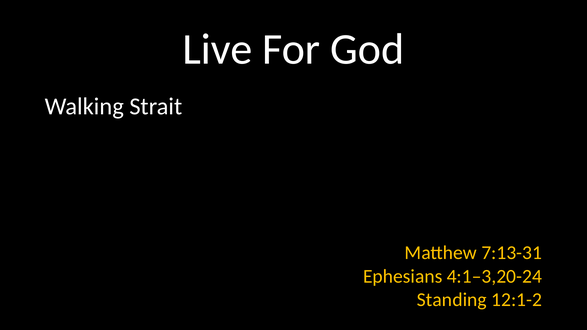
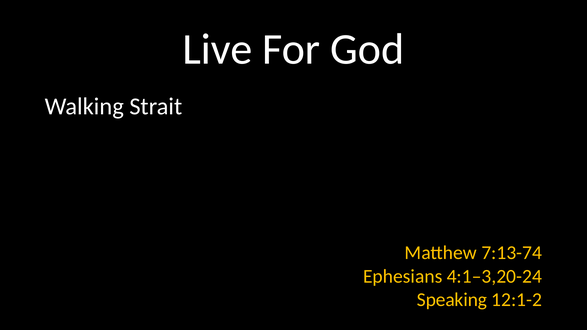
7:13-31: 7:13-31 -> 7:13-74 (512, 253)
Standing: Standing -> Speaking (452, 300)
